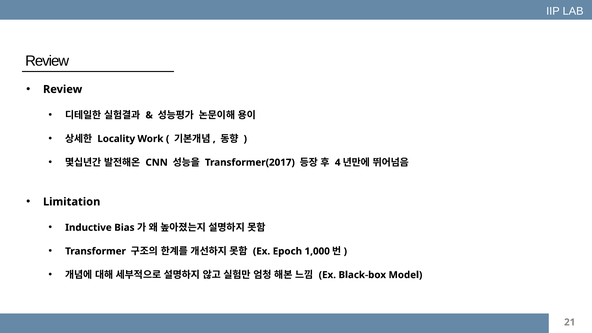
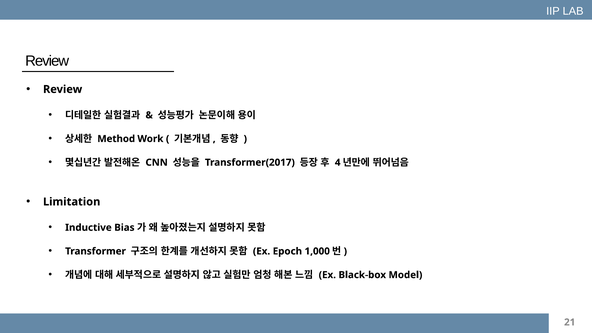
Locality: Locality -> Method (116, 139)
